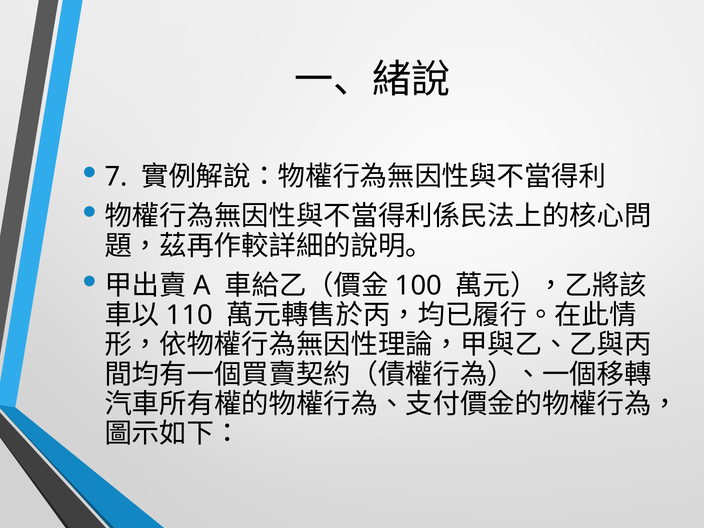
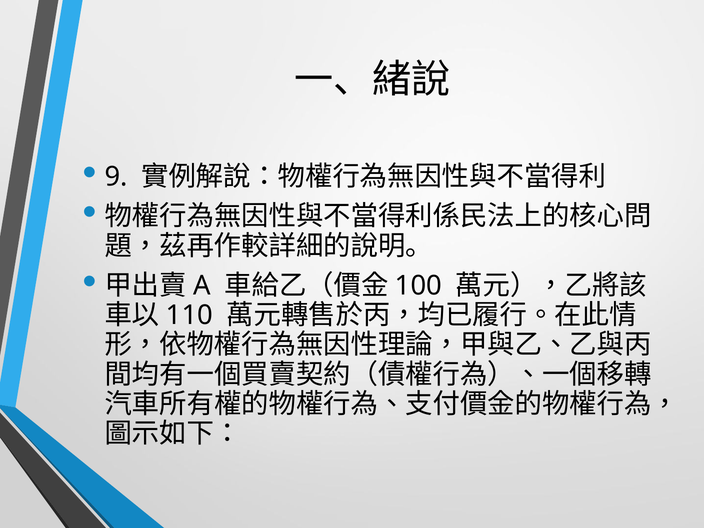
7: 7 -> 9 (116, 177)
